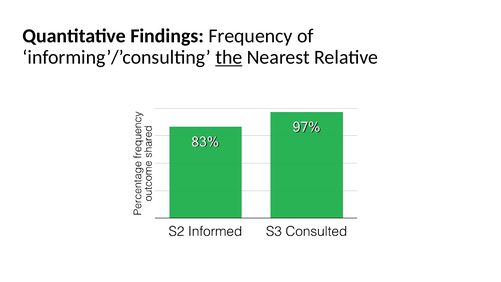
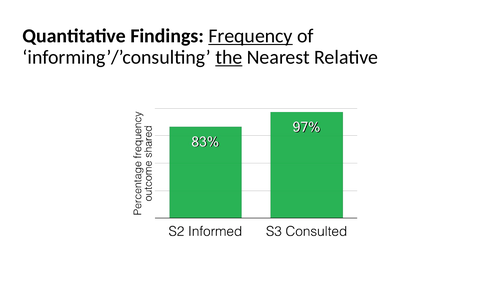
Frequency underline: none -> present (251, 36)
